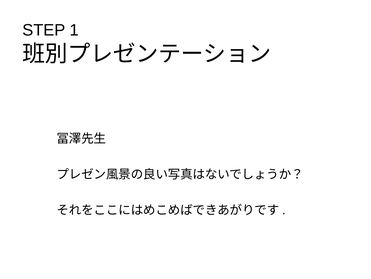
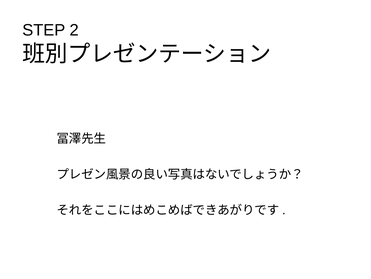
1: 1 -> 2 (74, 30)
